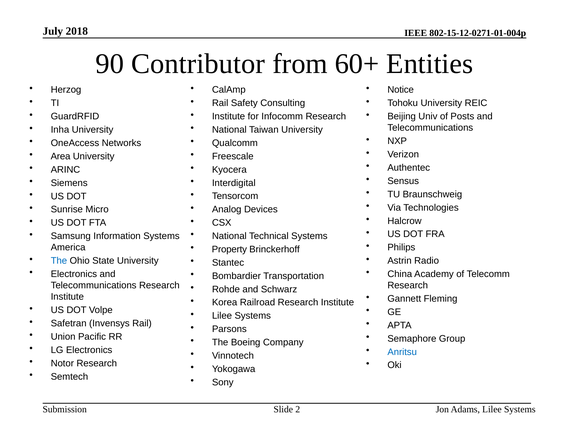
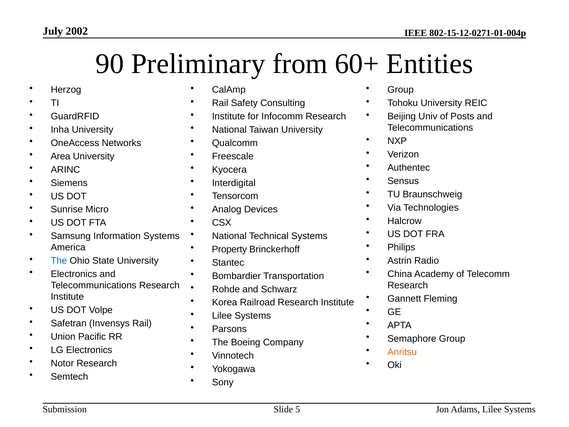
2018: 2018 -> 2002 (77, 31)
Contributor: Contributor -> Preliminary (198, 64)
Notice: Notice -> Group (401, 90)
Anritsu colour: blue -> orange (402, 352)
2: 2 -> 5 (298, 409)
